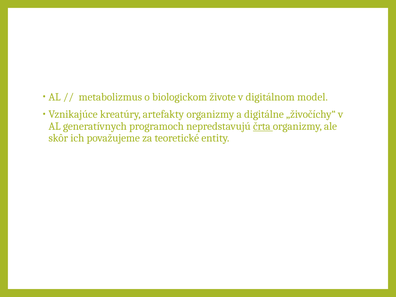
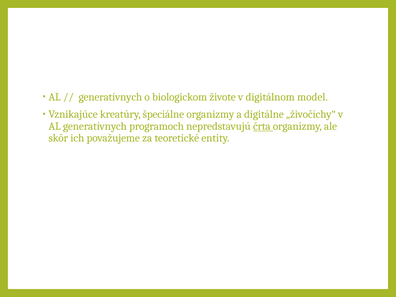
metabolizmus: metabolizmus -> generatívnych (110, 97)
artefakty: artefakty -> špeciálne (163, 114)
